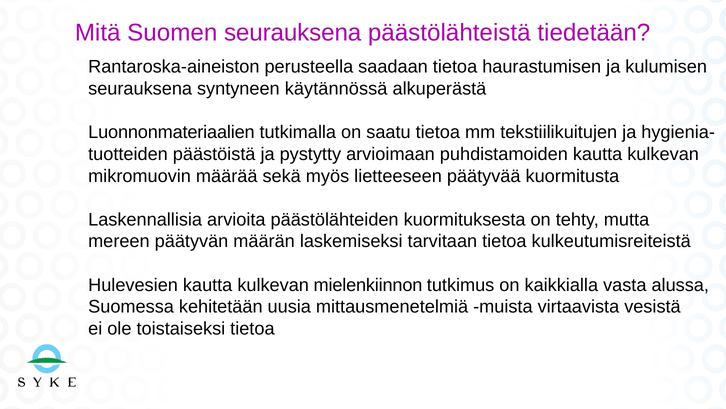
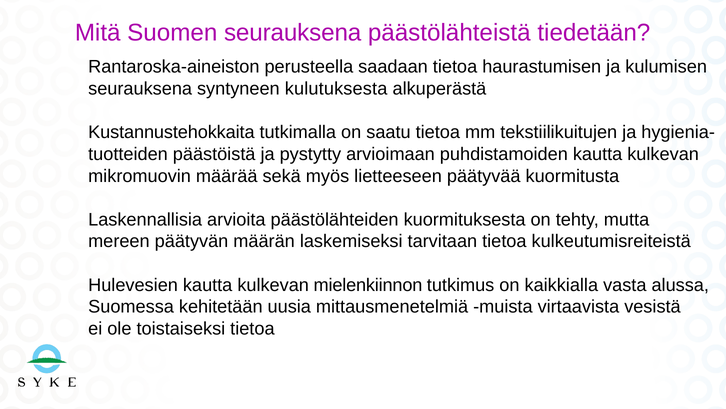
käytännössä: käytännössä -> kulutuksesta (336, 89)
Luonnonmateriaalien: Luonnonmateriaalien -> Kustannustehokkaita (171, 132)
